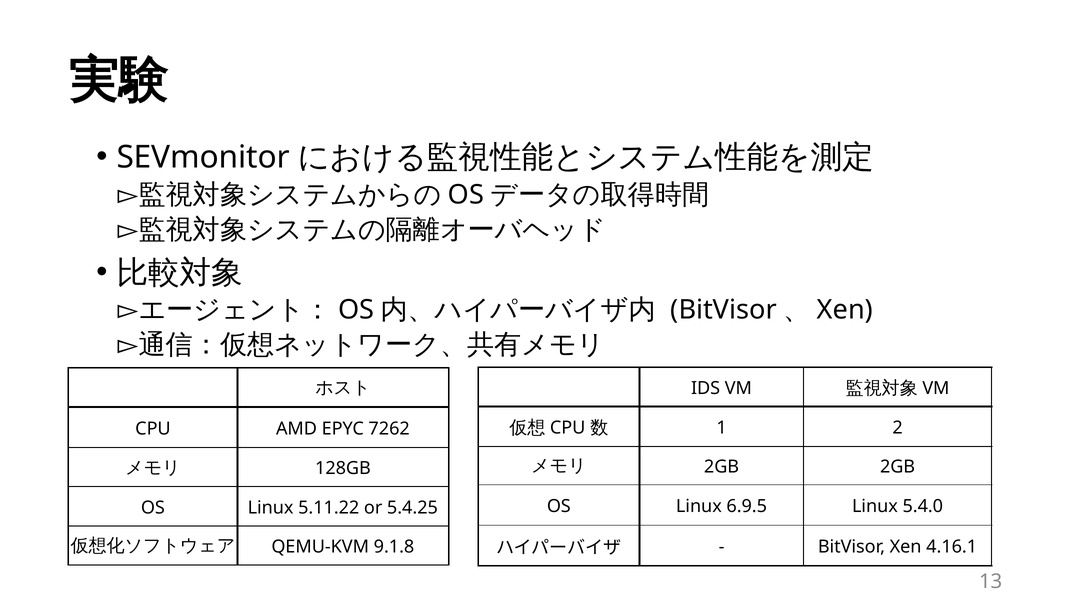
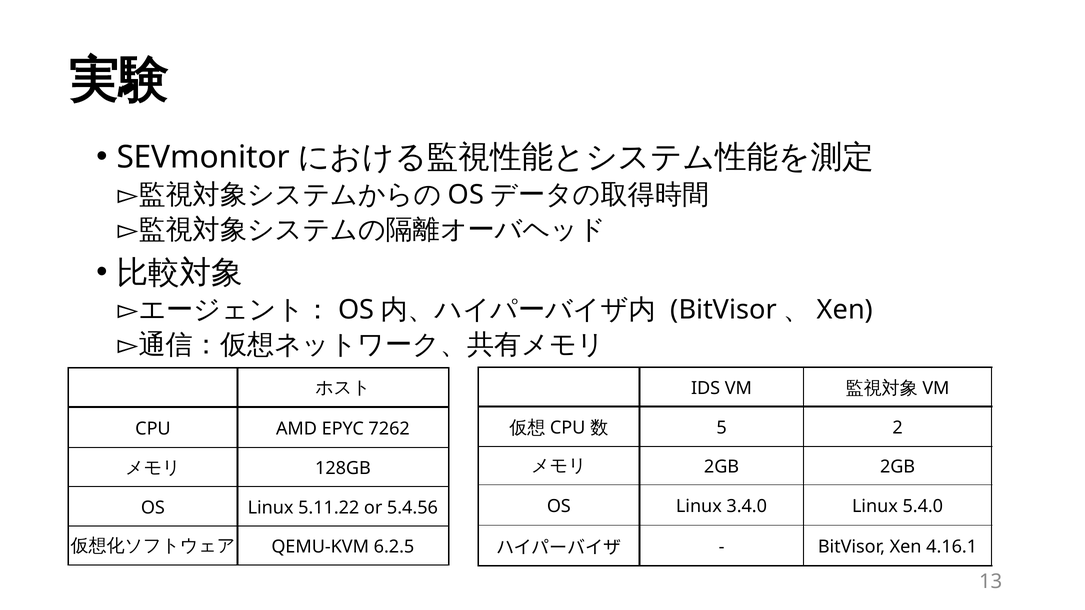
1: 1 -> 5 (722, 428)
6.9.5: 6.9.5 -> 3.4.0 (747, 507)
5.4.25: 5.4.25 -> 5.4.56 (412, 508)
9.1.8: 9.1.8 -> 6.2.5 (394, 547)
